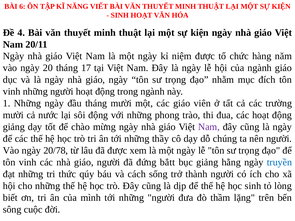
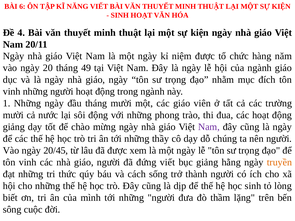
17: 17 -> 49 (86, 68)
20/78: 20/78 -> 20/45 (56, 151)
đứng bắtt: bắtt -> viết (167, 162)
truyền colour: blue -> orange (279, 162)
